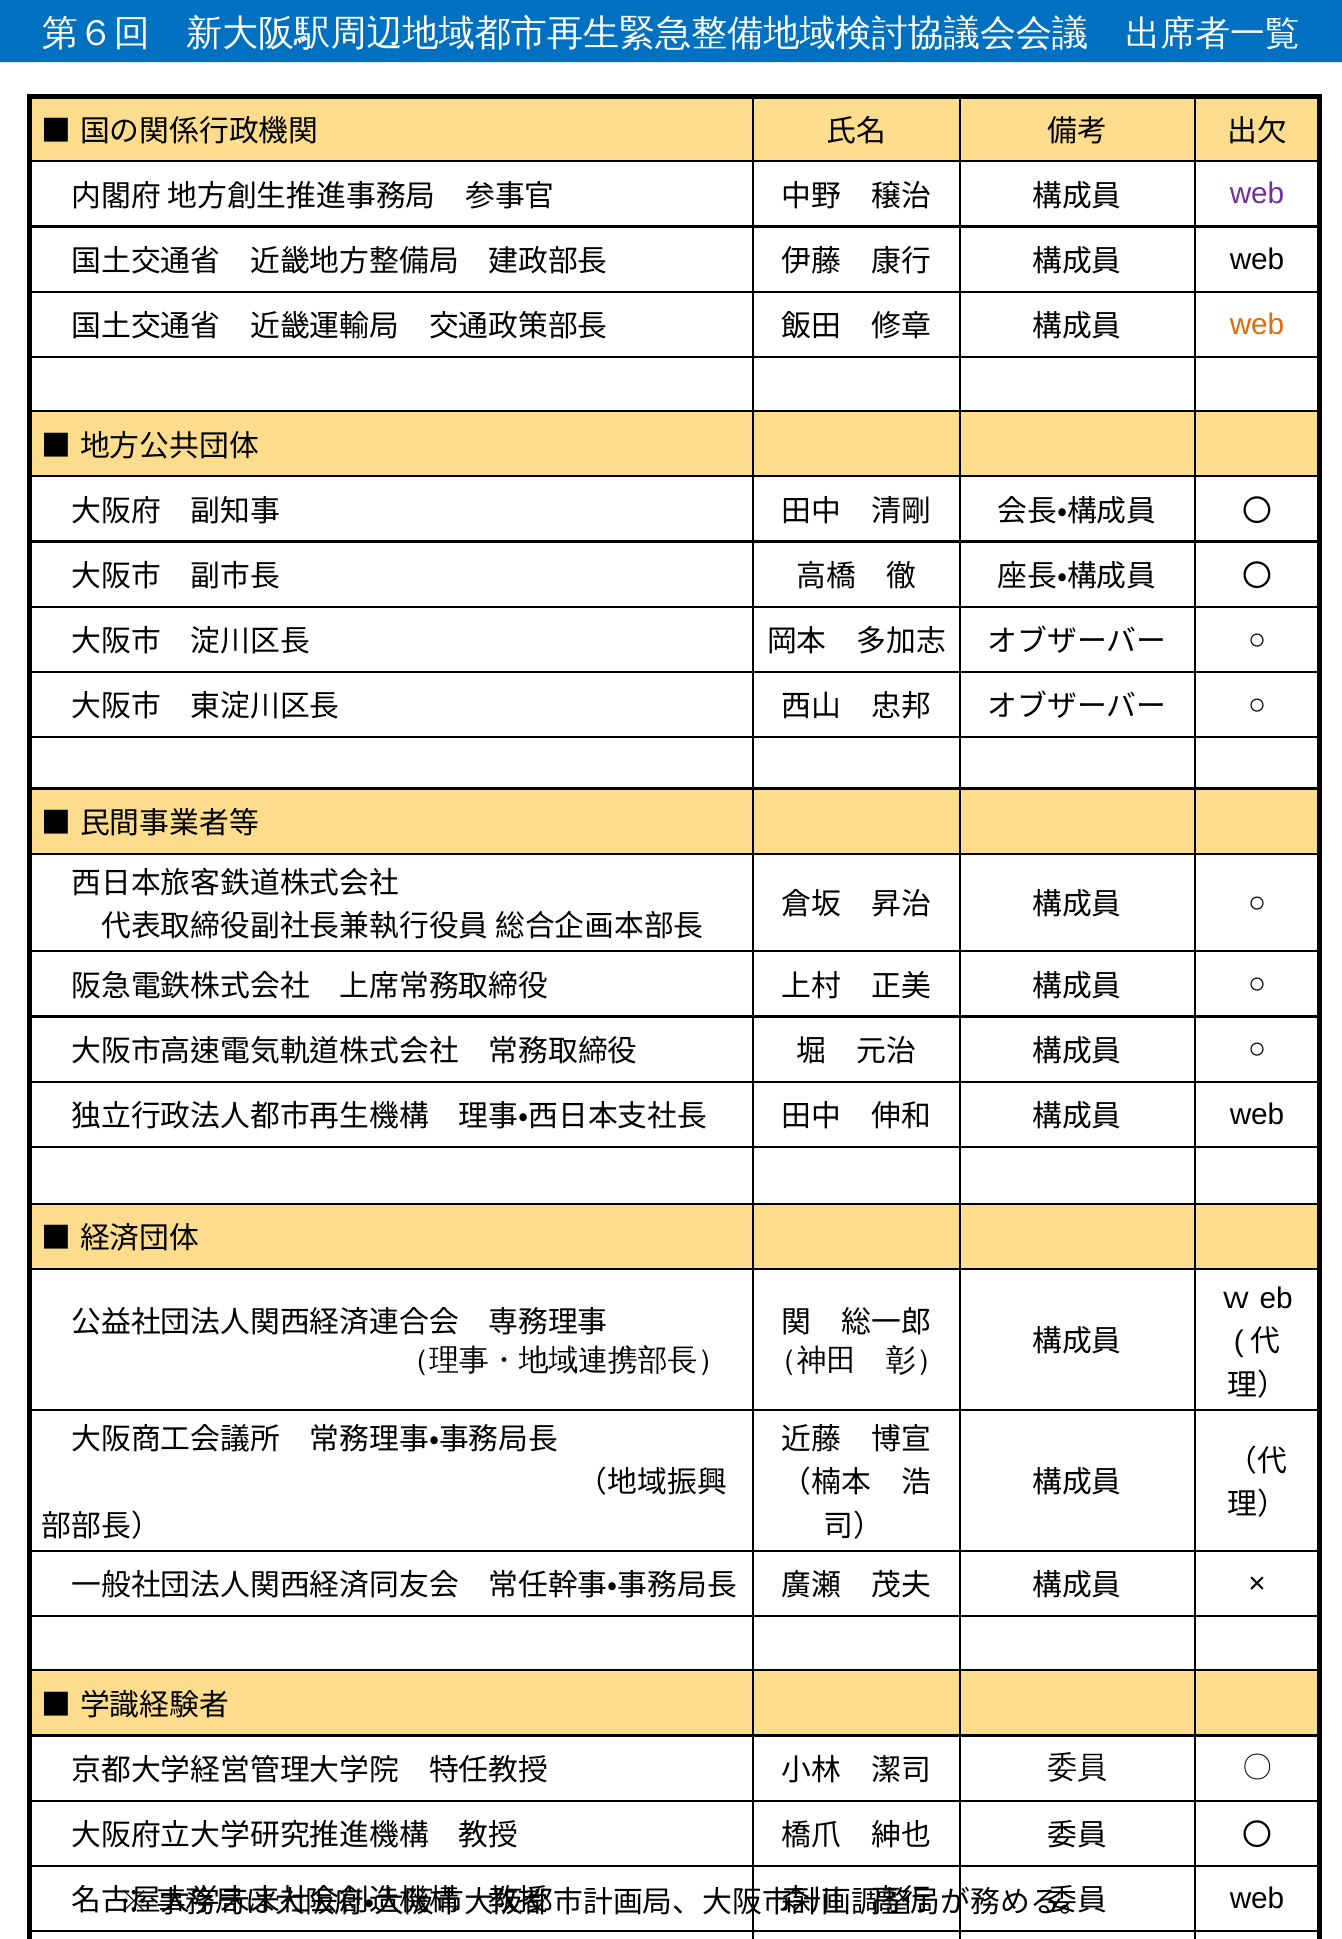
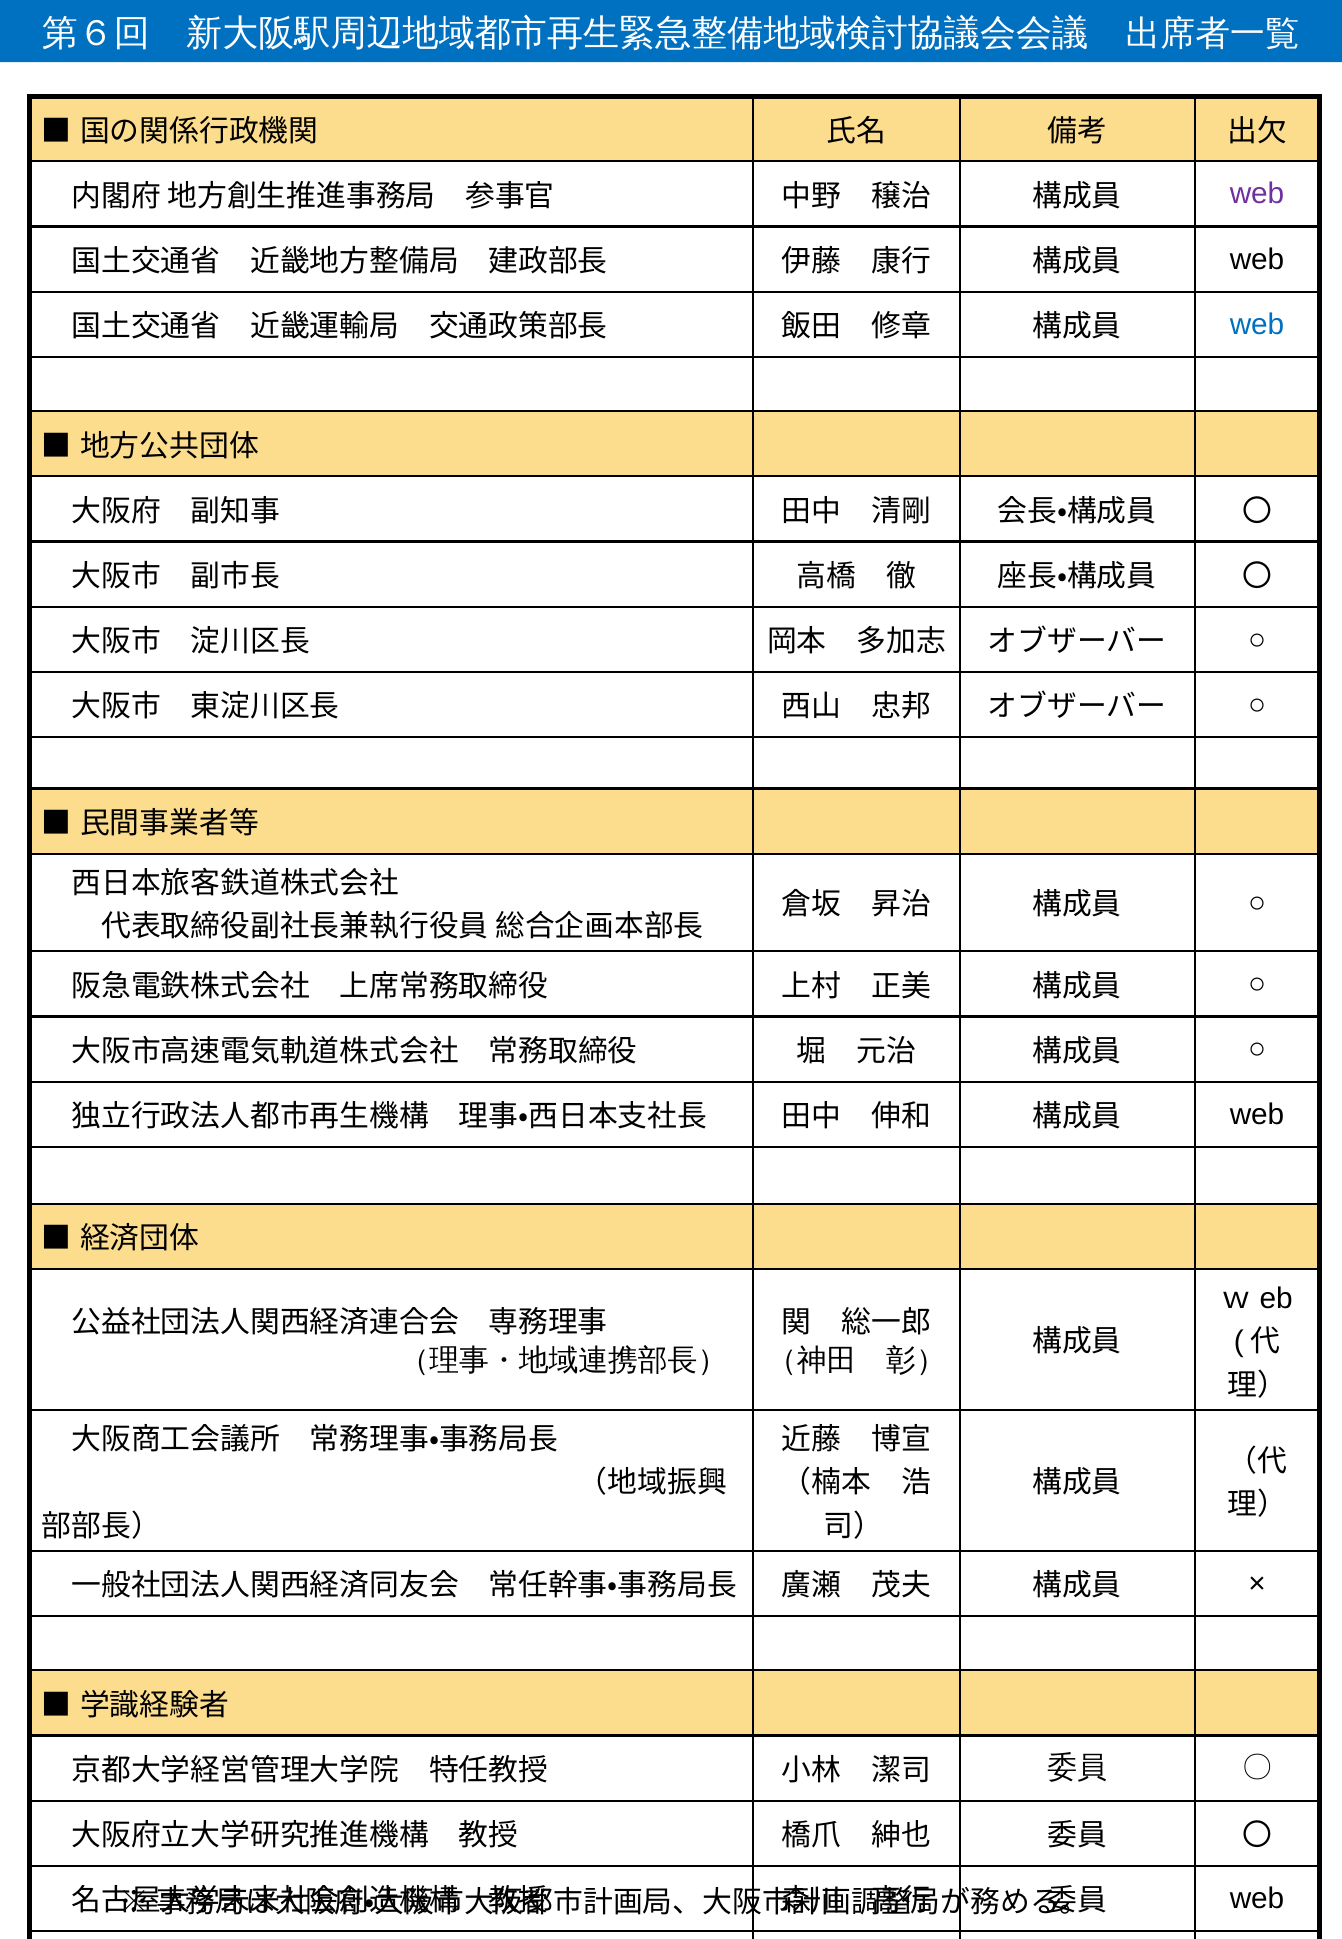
web colour: orange -> blue (1257, 324)
